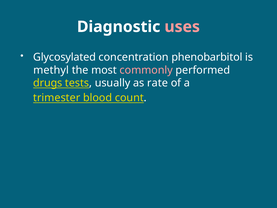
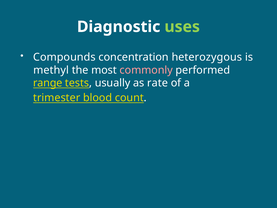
uses colour: pink -> light green (182, 27)
Glycosylated: Glycosylated -> Compounds (64, 57)
phenobarbitol: phenobarbitol -> heterozygous (207, 57)
drugs: drugs -> range (48, 83)
